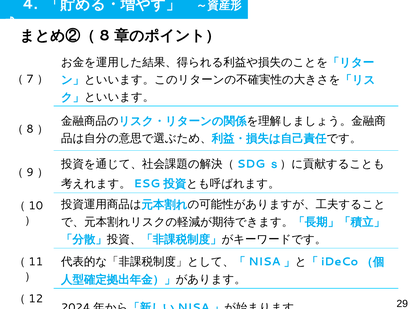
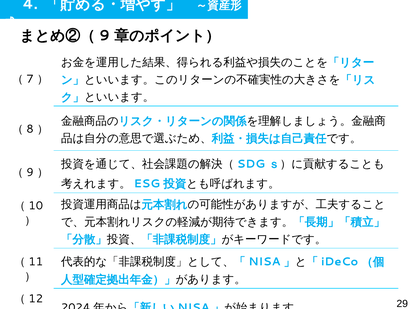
8: 8 -> 9 (105, 36)
